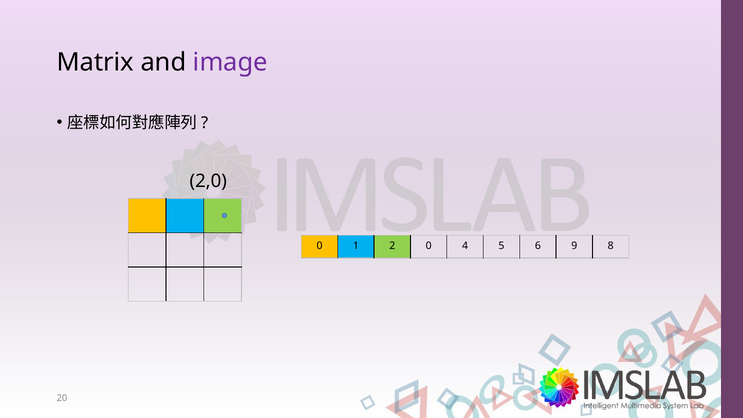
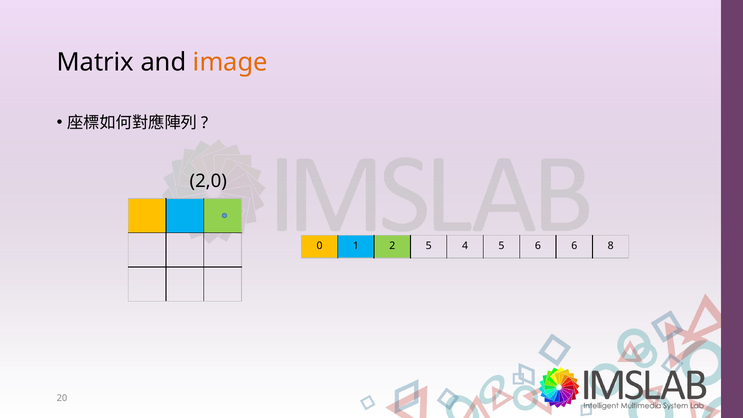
image colour: purple -> orange (230, 62)
2 0: 0 -> 5 (429, 246)
6 9: 9 -> 6 (574, 246)
